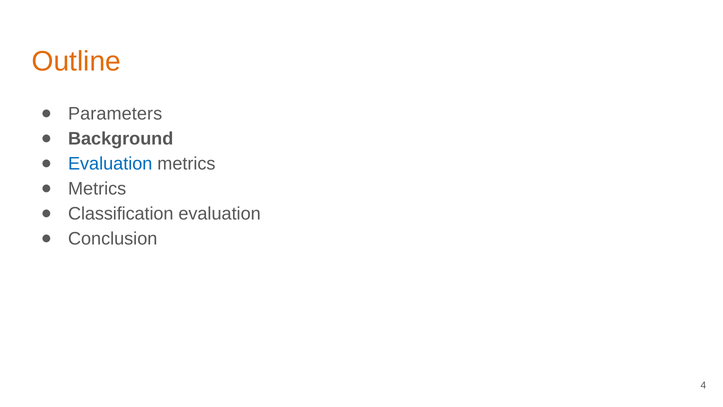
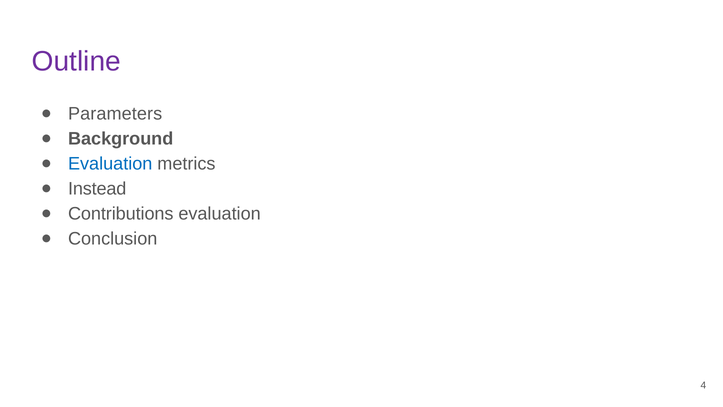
Outline colour: orange -> purple (76, 61)
Metrics: Metrics -> Instead (97, 189)
Classification: Classification -> Contributions (121, 213)
